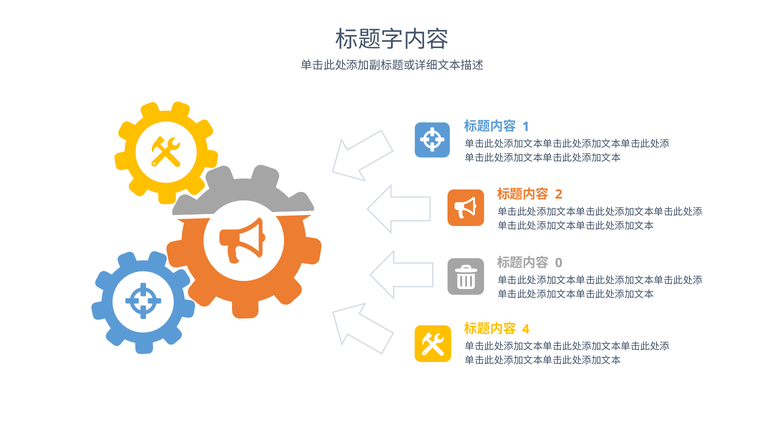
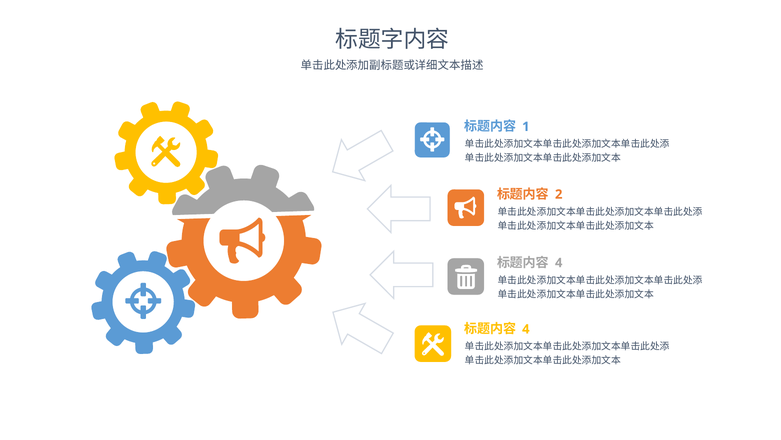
0: 0 -> 4 (559, 262)
